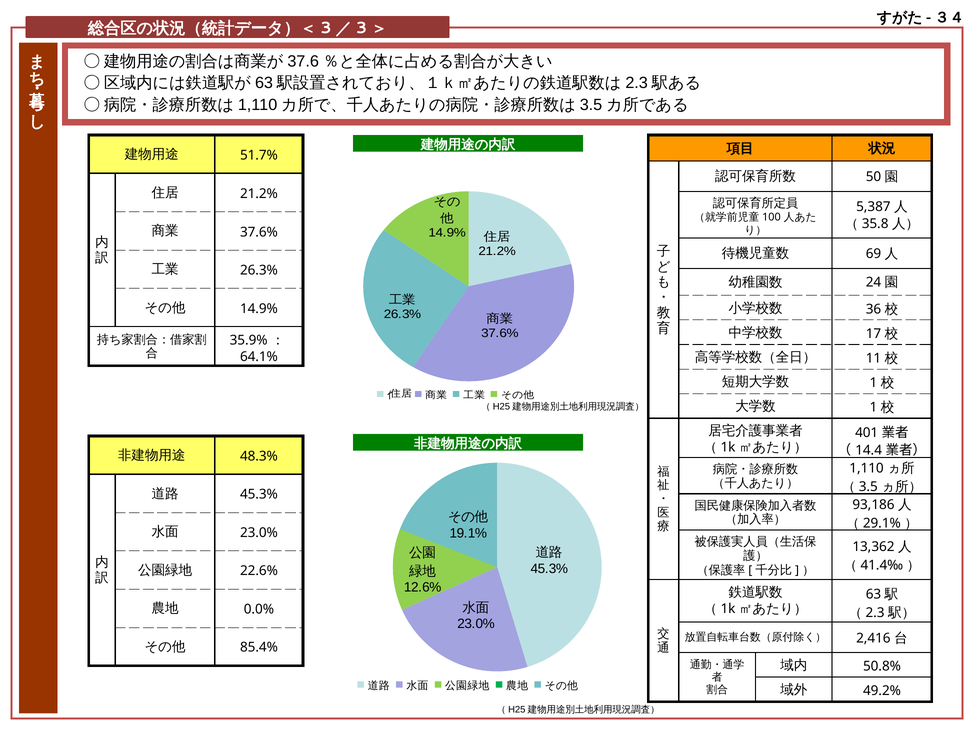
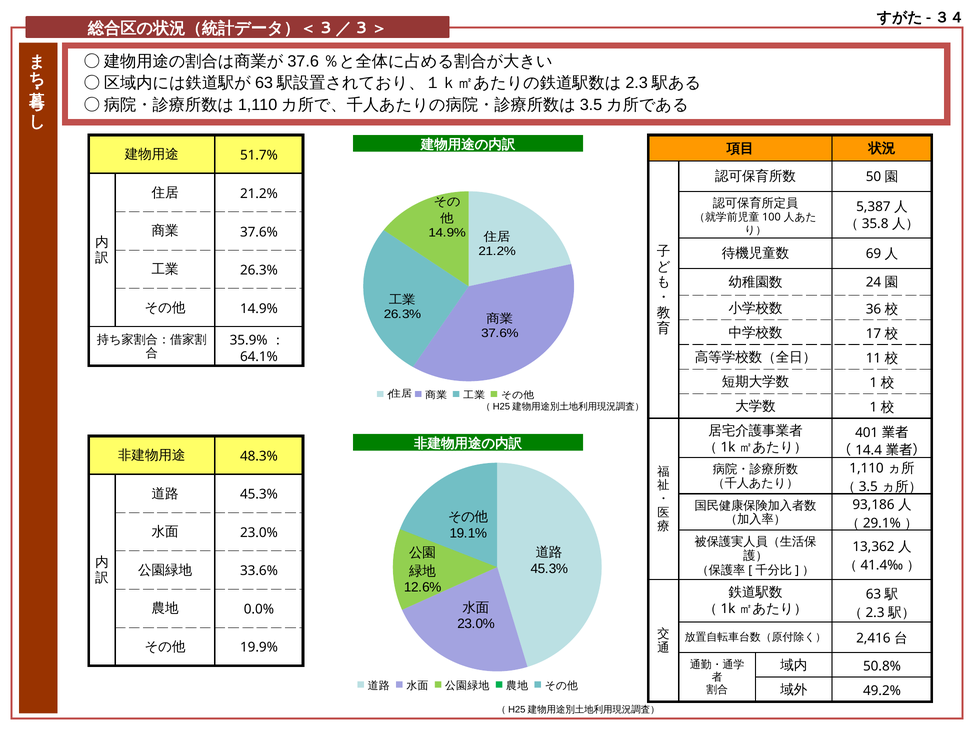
22.6%: 22.6% -> 33.6% (259, 571)
85.4%: 85.4% -> 19.9% (259, 648)
